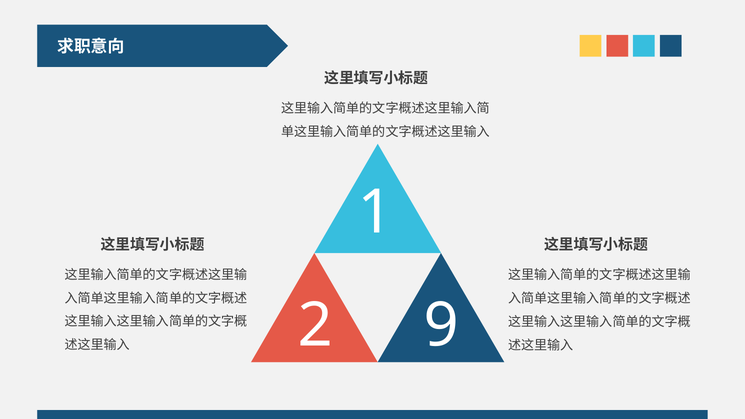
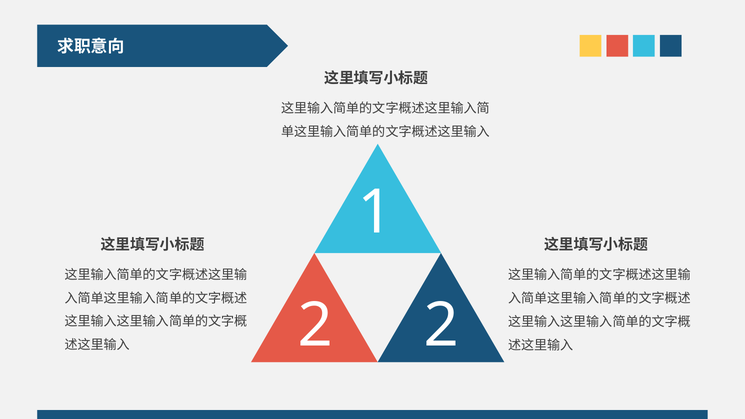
2 9: 9 -> 2 (441, 326)
